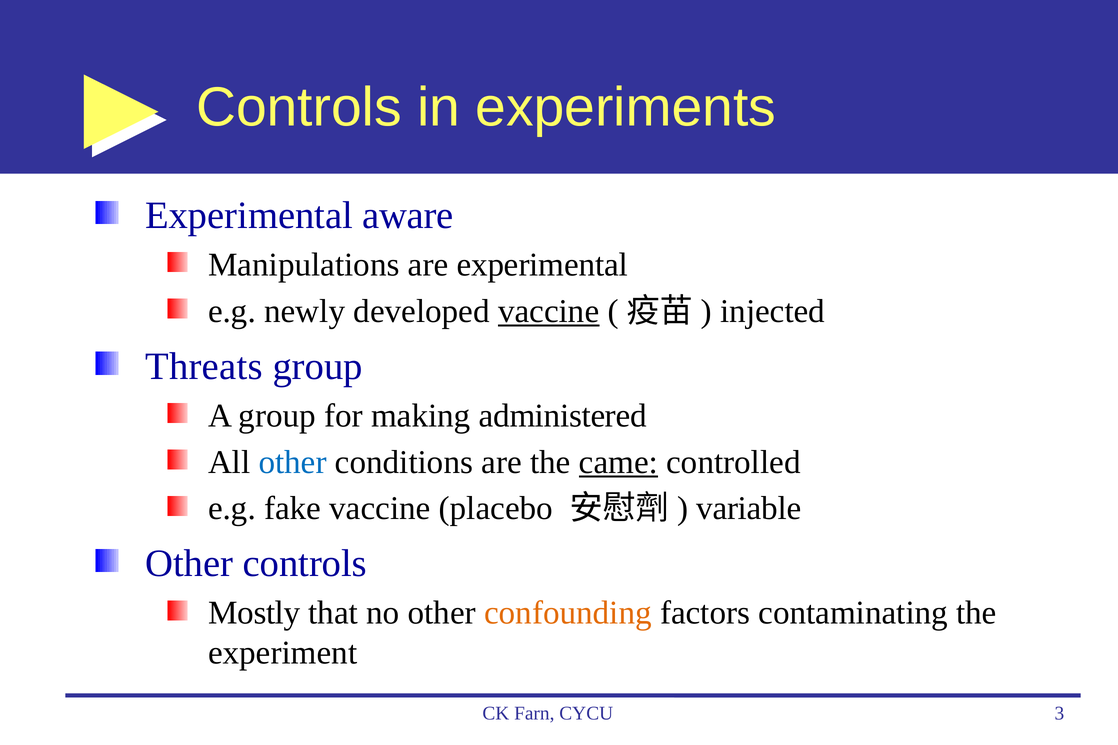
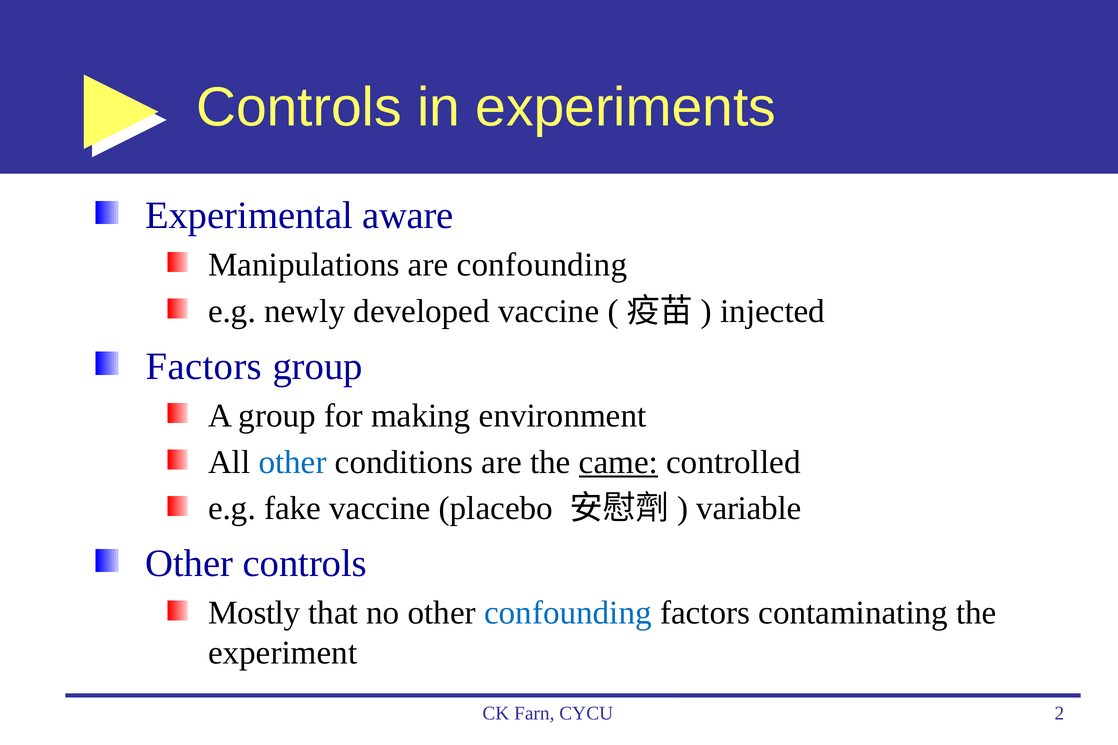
are experimental: experimental -> confounding (542, 265)
vaccine underline: present -> none (549, 311)
Threats: Threats -> Factors (204, 366)
administered: administered -> environment (563, 416)
confounding colour: orange -> blue (568, 613)
3: 3 -> 2 (1059, 713)
